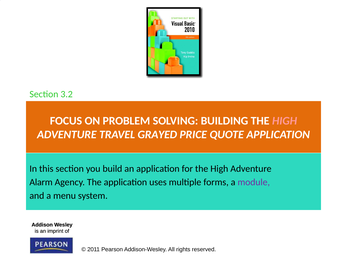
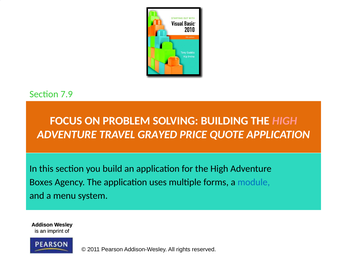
3.2: 3.2 -> 7.9 (67, 94)
Alarm: Alarm -> Boxes (41, 182)
module colour: purple -> blue (254, 182)
